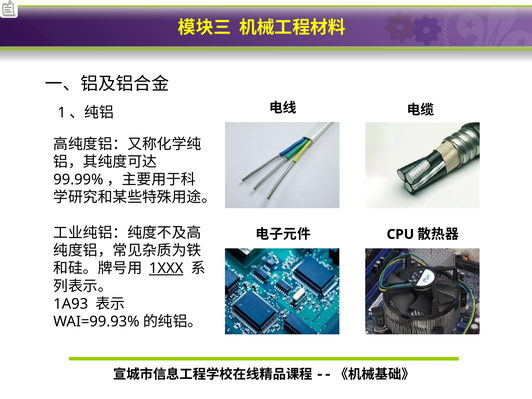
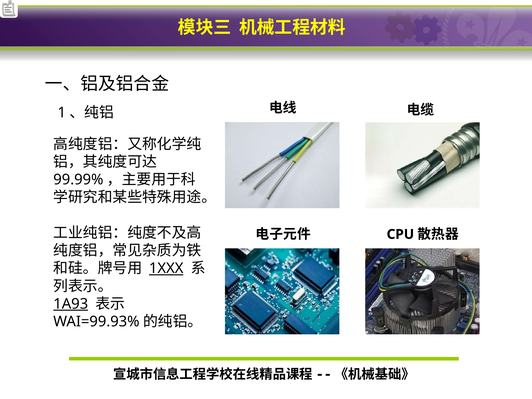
1A93 underline: none -> present (71, 304)
